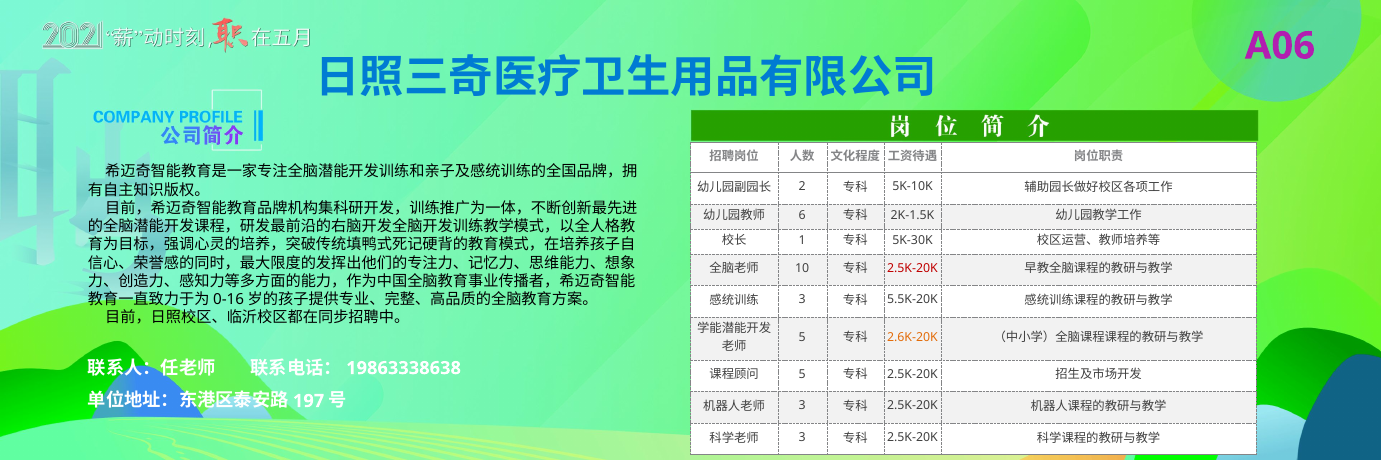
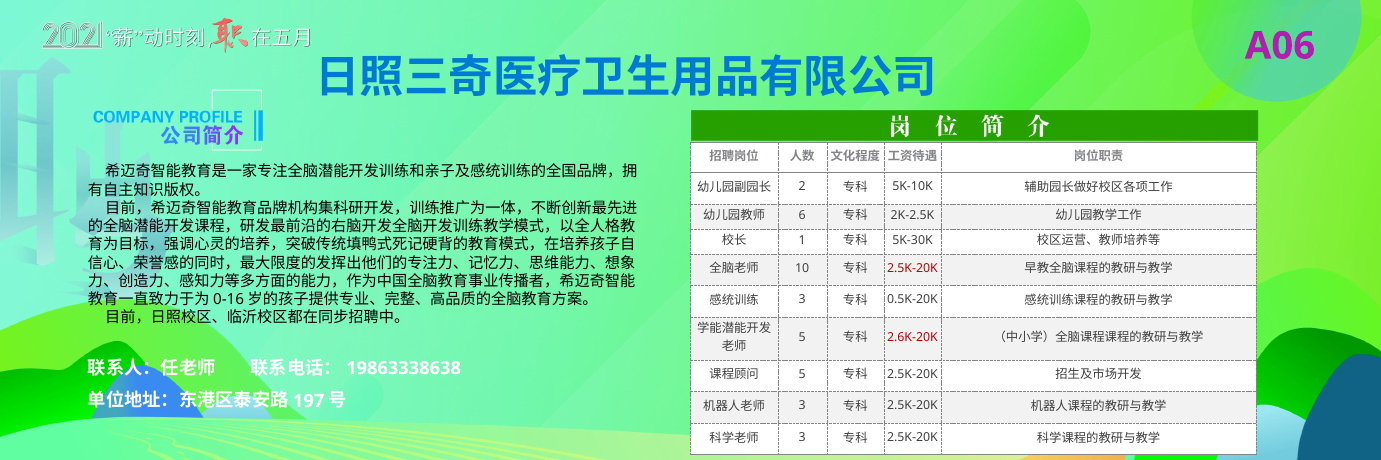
2K-1.5K: 2K-1.5K -> 2K-2.5K (912, 215)
5.5K-20K: 5.5K-20K -> 0.5K-20K (912, 300)
2.6K-20K colour: orange -> red (912, 337)
